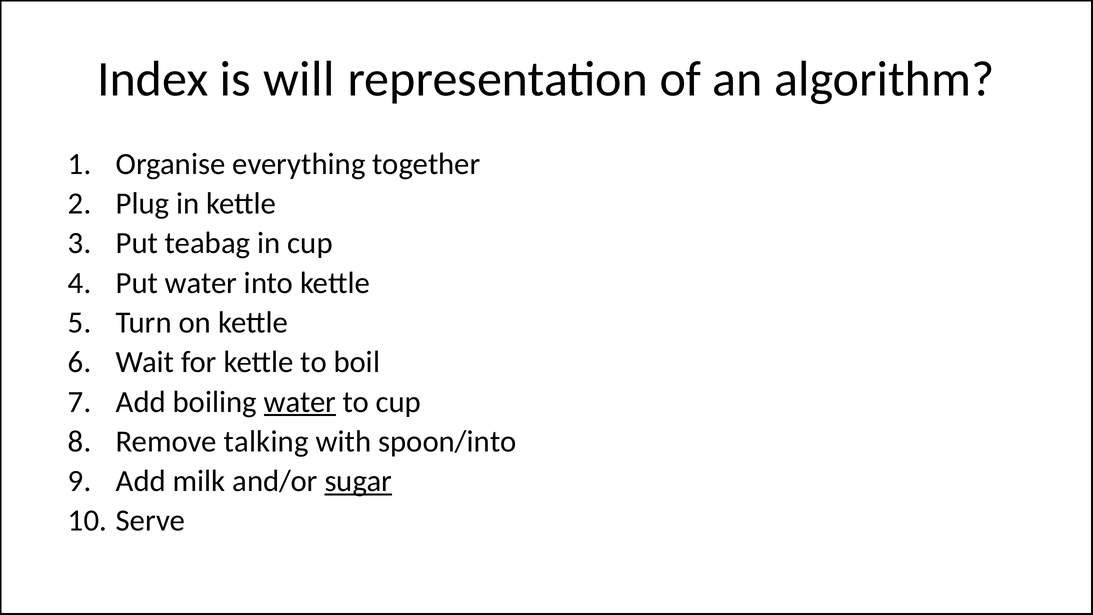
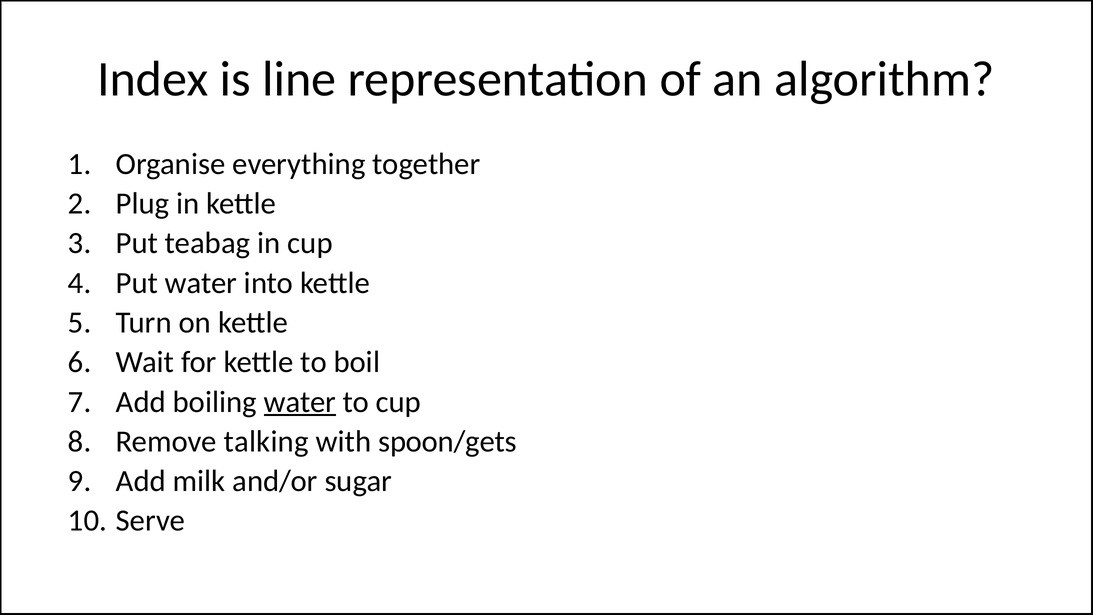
will: will -> line (299, 79)
spoon/into: spoon/into -> spoon/gets (448, 441)
sugar underline: present -> none (358, 481)
